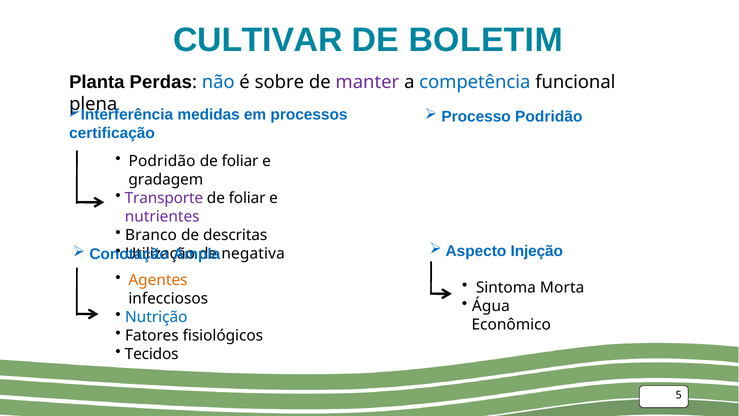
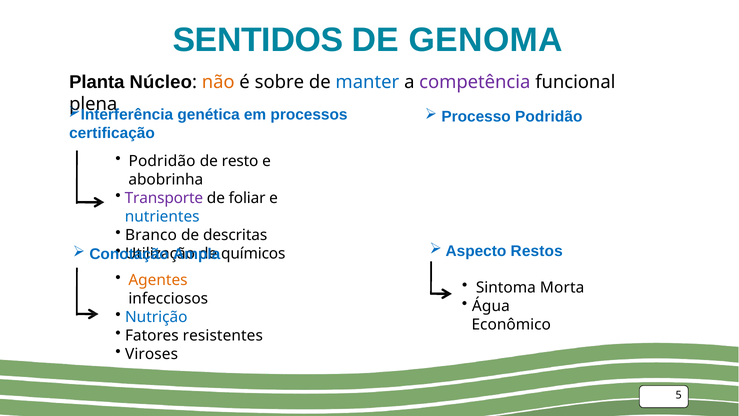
CULTIVAR: CULTIVAR -> SENTIDOS (258, 40)
BOLETIM: BOLETIM -> GENOMA (486, 40)
Perdas: Perdas -> Núcleo (161, 82)
não colour: blue -> orange (218, 82)
manter colour: purple -> blue (367, 82)
competência colour: blue -> purple (475, 82)
medidas: medidas -> genética (209, 115)
foliar: foliar -> resto (240, 161)
gradagem: gradagem -> abobrinha (166, 180)
nutrientes colour: purple -> blue (162, 217)
negativa: negativa -> químicos (253, 253)
Injeção: Injeção -> Restos (537, 251)
fisiológicos: fisiológicos -> resistentes (223, 335)
Tecidos: Tecidos -> Viroses (152, 354)
